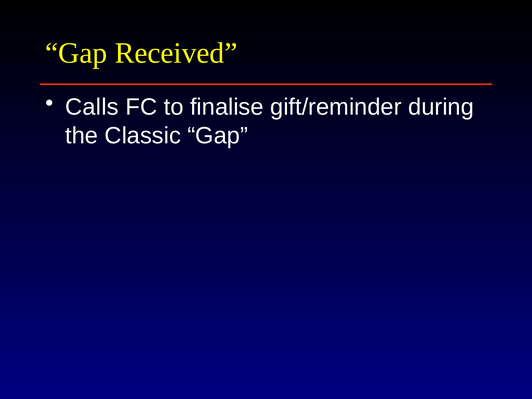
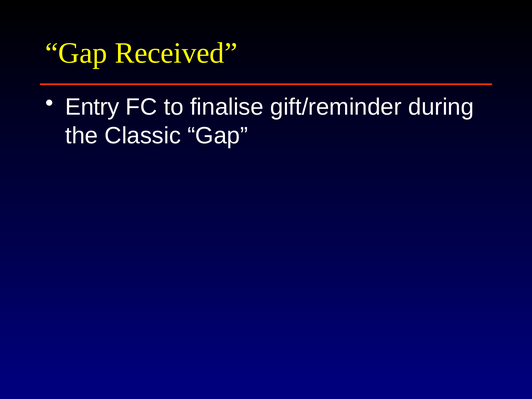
Calls: Calls -> Entry (92, 107)
